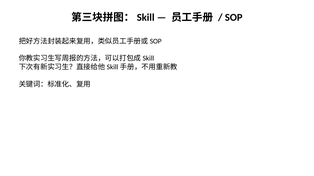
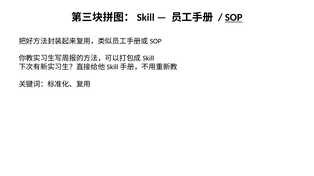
SOP underline: none -> present (234, 18)
